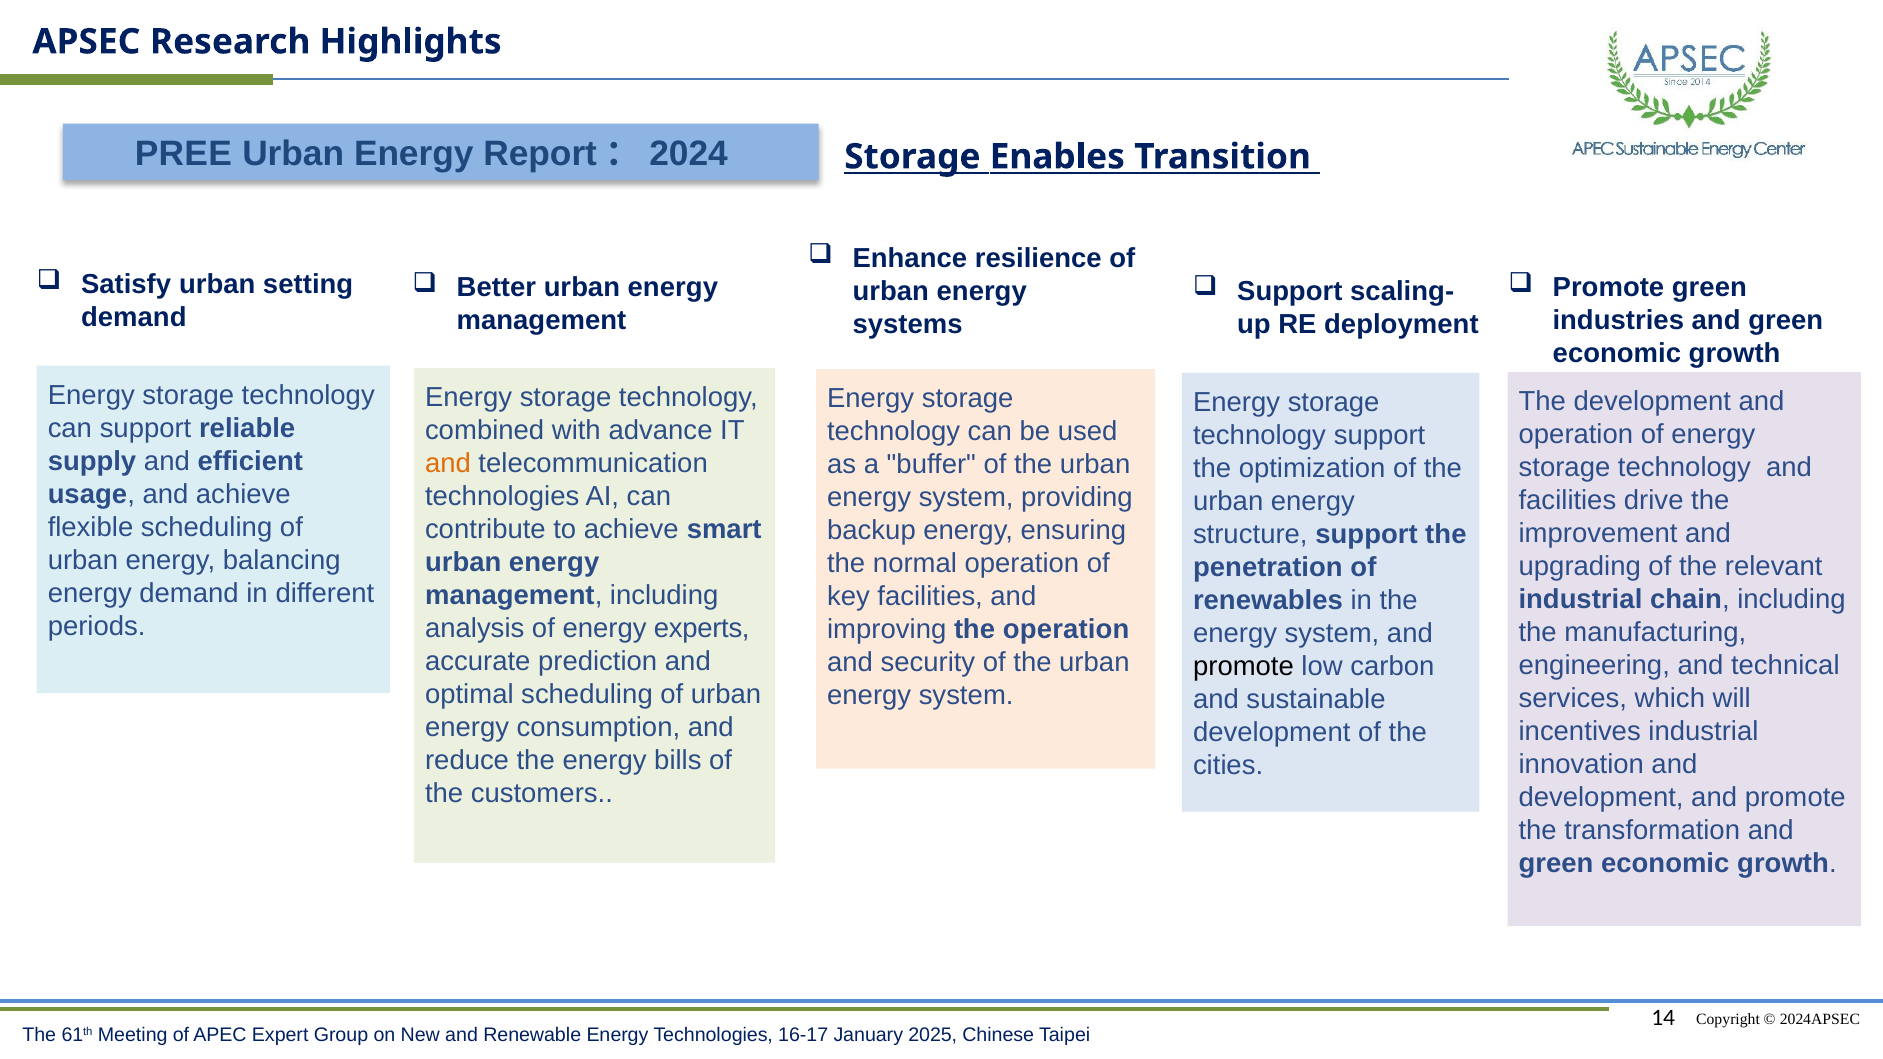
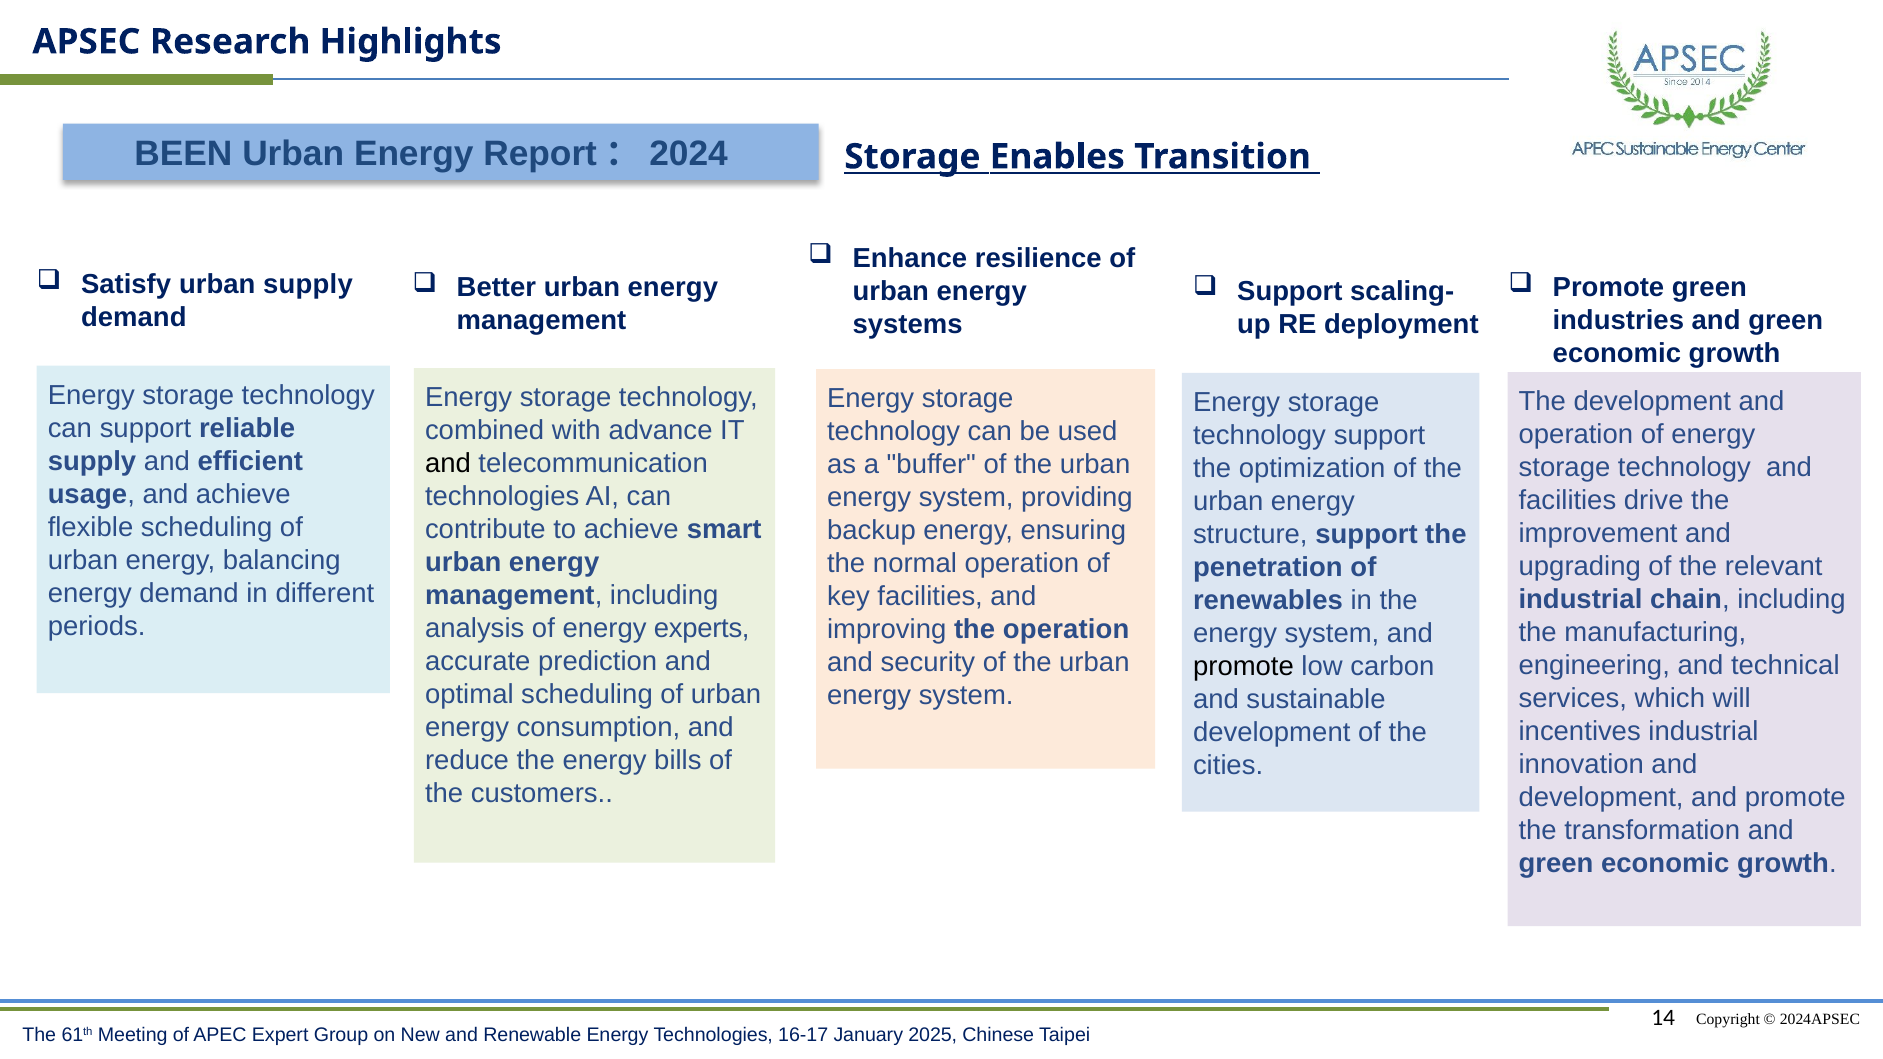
PREE: PREE -> BEEN (183, 154)
urban setting: setting -> supply (308, 285)
and colour: orange -> black (448, 464)
